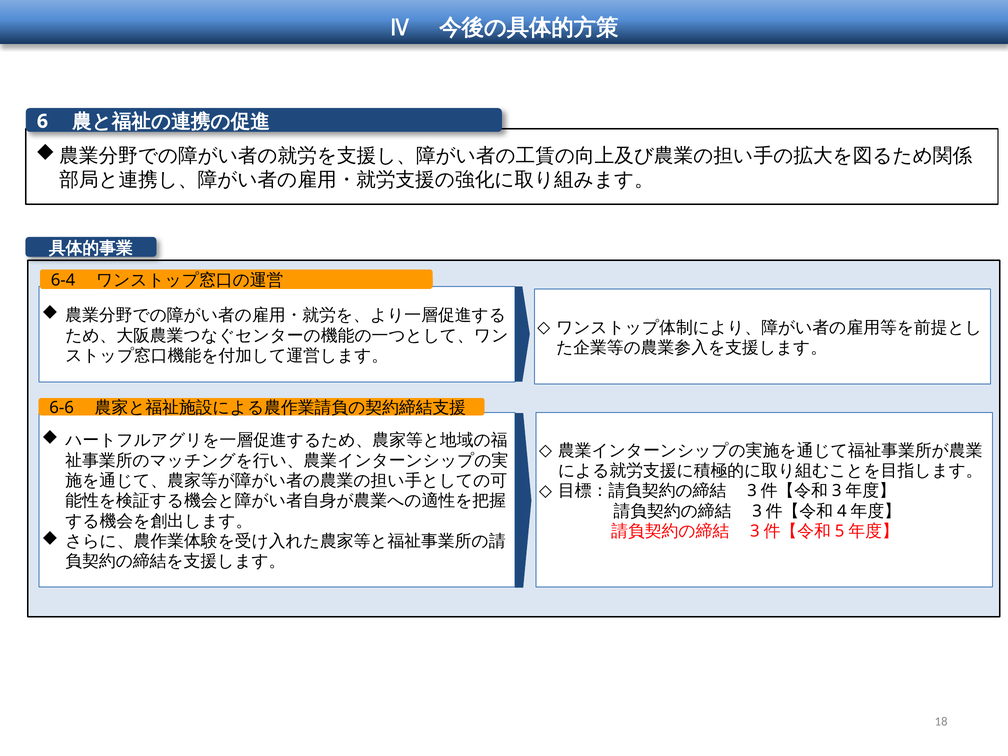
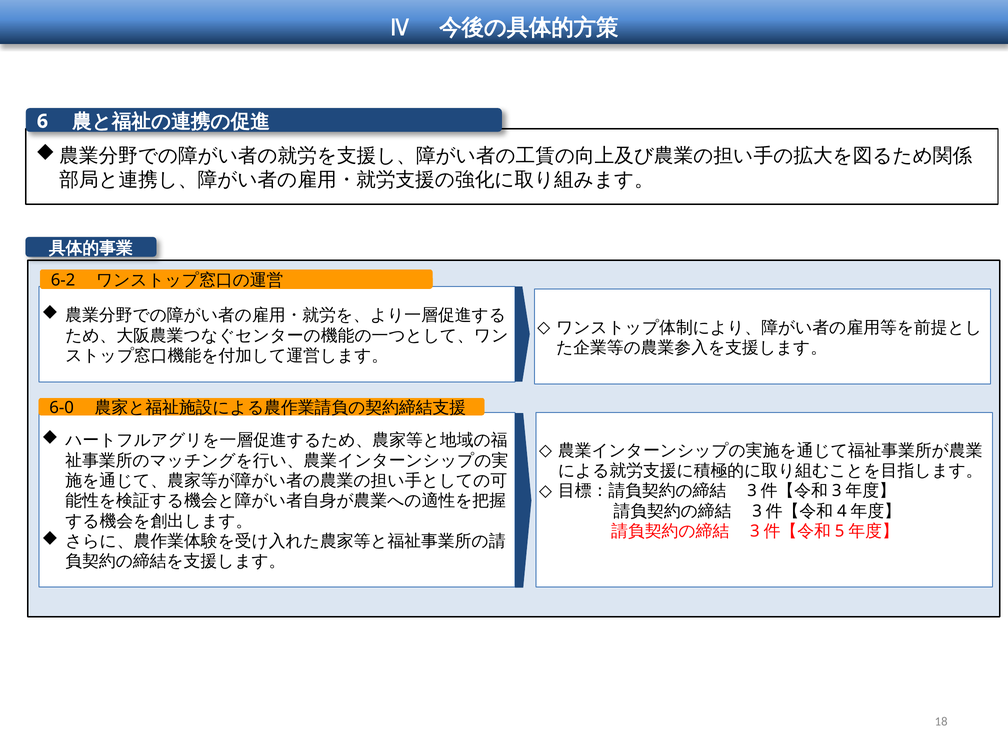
6-4: 6-4 -> 6-2 (63, 280)
6-6: 6-6 -> 6-0 (62, 408)
